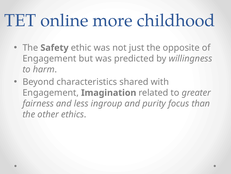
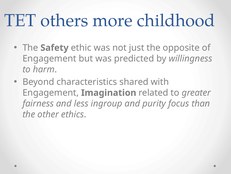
online: online -> others (64, 20)
